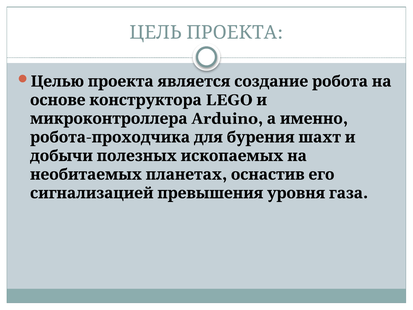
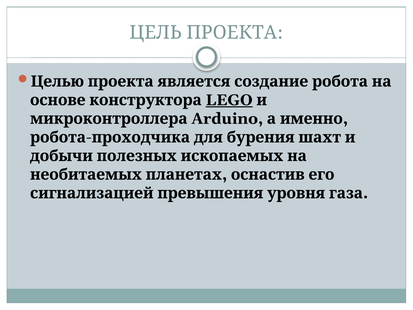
LEGO underline: none -> present (229, 100)
